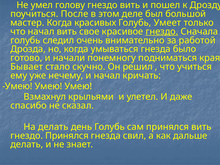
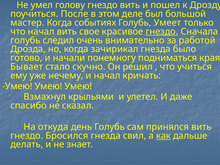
красивых: красивых -> событиях (95, 23)
умываться: умываться -> зачирикал (115, 49)
На делать: делать -> откуда (53, 127)
гнездо Принялся: Принялся -> Бросился (67, 136)
как underline: none -> present (163, 136)
